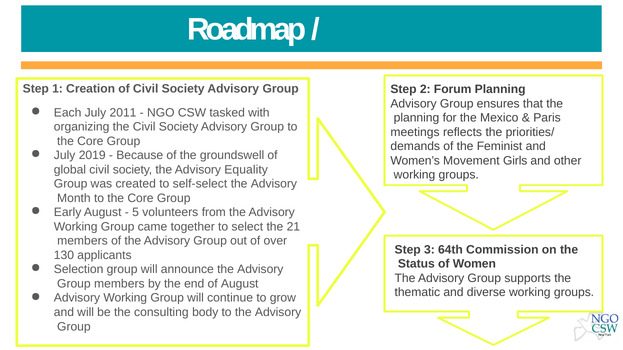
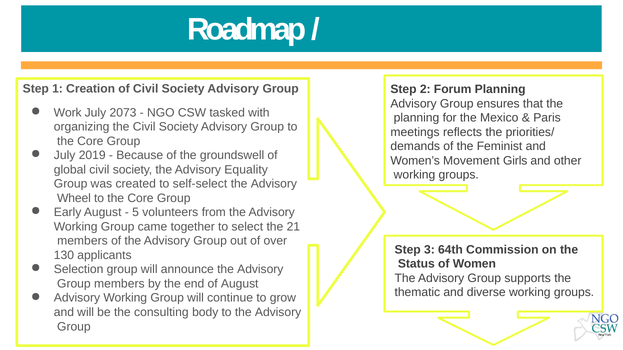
Each: Each -> Work (68, 113)
2011: 2011 -> 2073 (123, 113)
Month: Month -> Wheel (74, 198)
